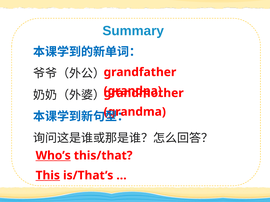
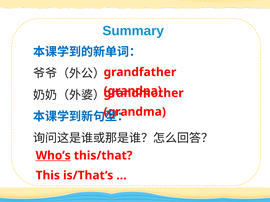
This underline: present -> none (48, 176)
